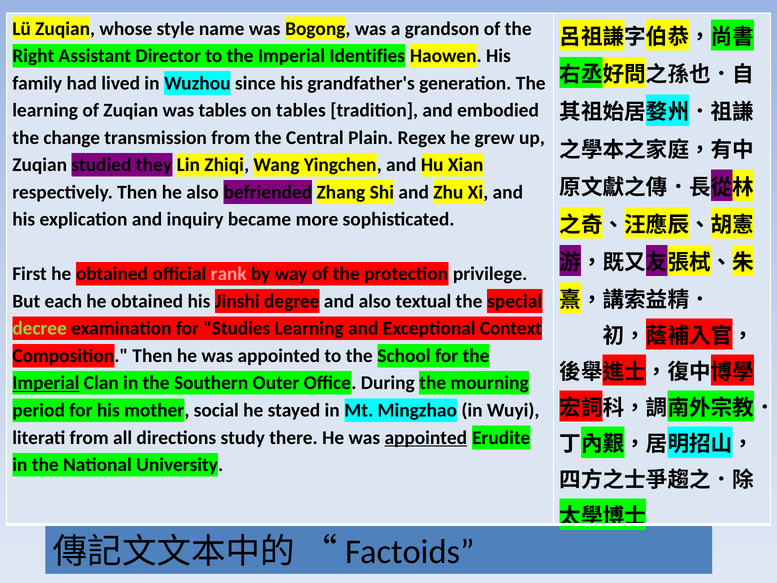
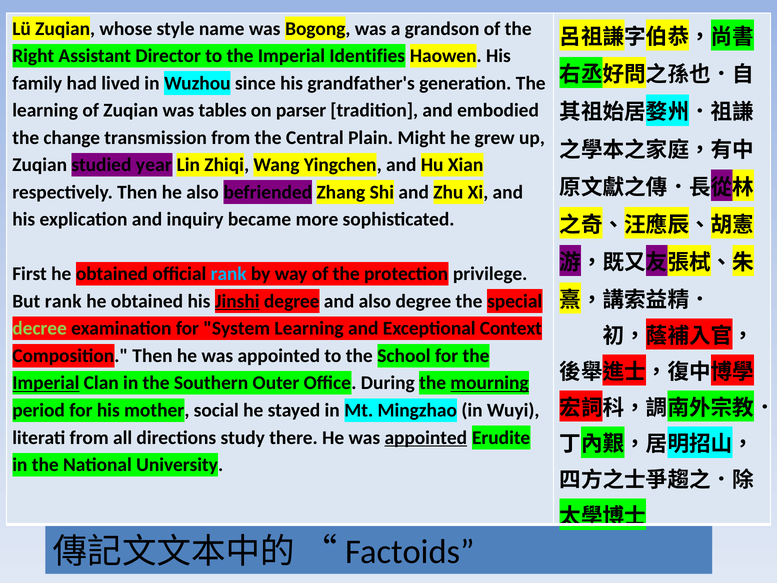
on tables: tables -> parser (301, 110)
Regex: Regex -> Might (422, 138)
they: they -> year (154, 165)
rank colour: pink -> light blue (229, 274)
But each: each -> rank (63, 301)
Jinshi underline: none -> present (237, 301)
also textual: textual -> degree (423, 301)
Studies: Studies -> System (237, 328)
mourning underline: none -> present (490, 383)
